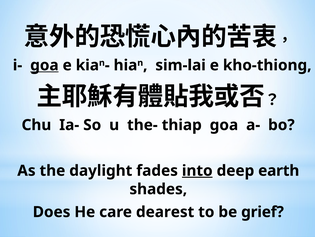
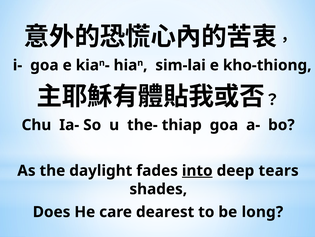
goa underline: present -> none (44, 65)
earth: earth -> tears (279, 170)
grief: grief -> long (262, 211)
